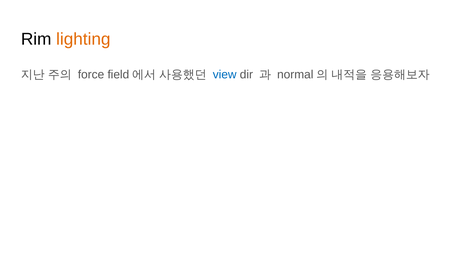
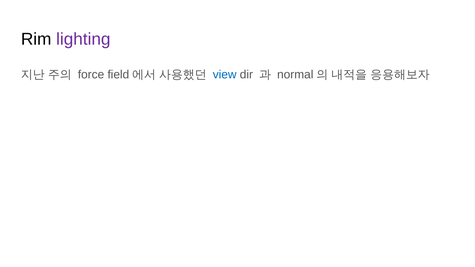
lighting colour: orange -> purple (83, 39)
